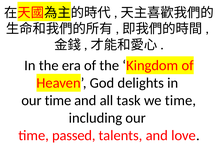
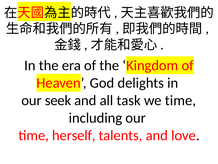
time: time -> seek (58, 100)
passed: passed -> herself (74, 135)
